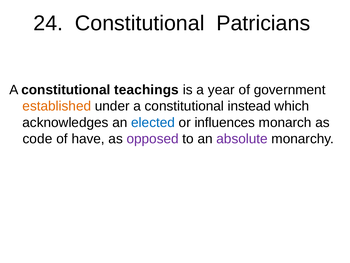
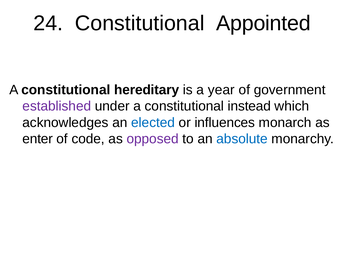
Patricians: Patricians -> Appointed (263, 23)
teachings: teachings -> hereditary (147, 90)
established colour: orange -> purple (57, 106)
code: code -> enter (38, 139)
have: have -> code (88, 139)
absolute colour: purple -> blue (242, 139)
